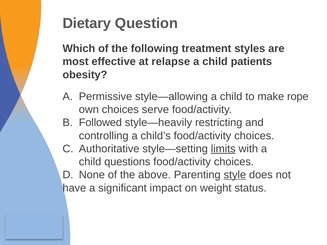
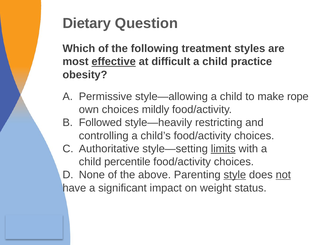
effective underline: none -> present (114, 62)
relapse: relapse -> difficult (171, 62)
patients: patients -> practice (251, 62)
serve: serve -> mildly (156, 110)
questions: questions -> percentile (127, 162)
not underline: none -> present (283, 175)
